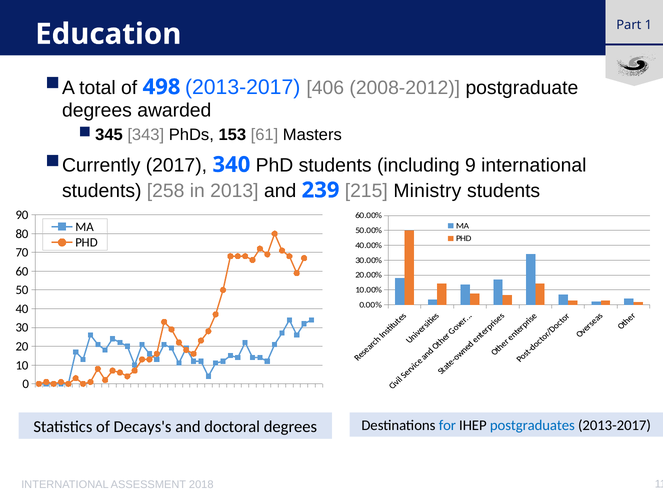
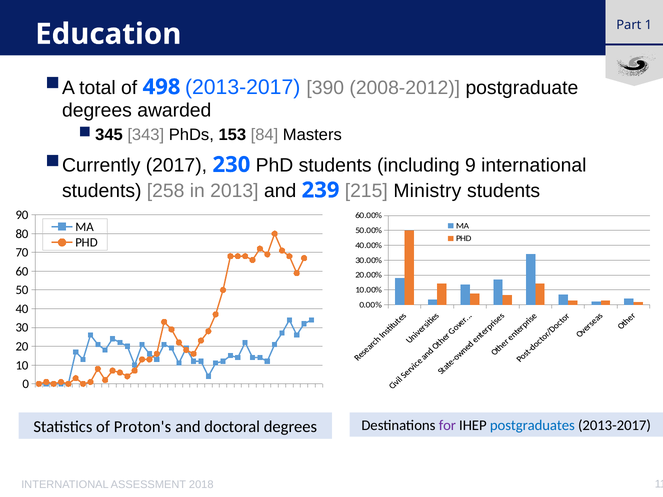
406: 406 -> 390 (325, 88)
61: 61 -> 84 (265, 135)
340: 340 -> 230 (231, 165)
Decays's: Decays's -> Proton's (142, 427)
for colour: blue -> purple (447, 426)
